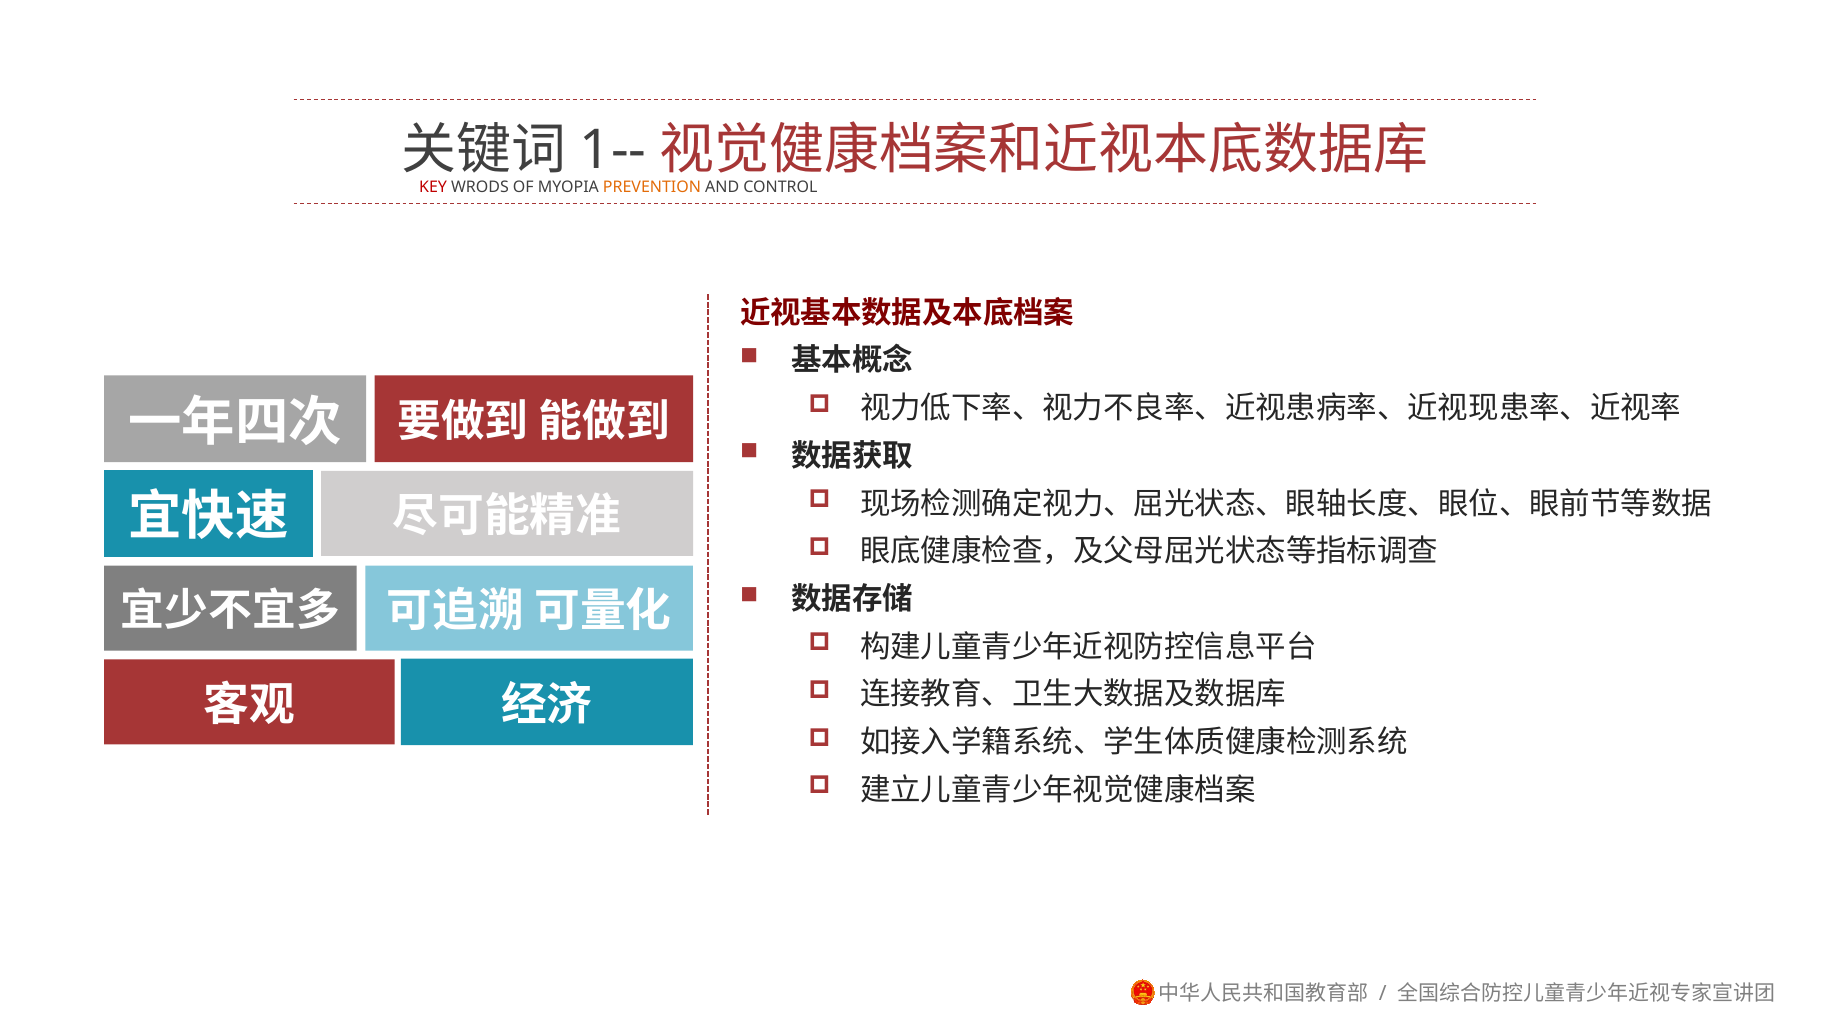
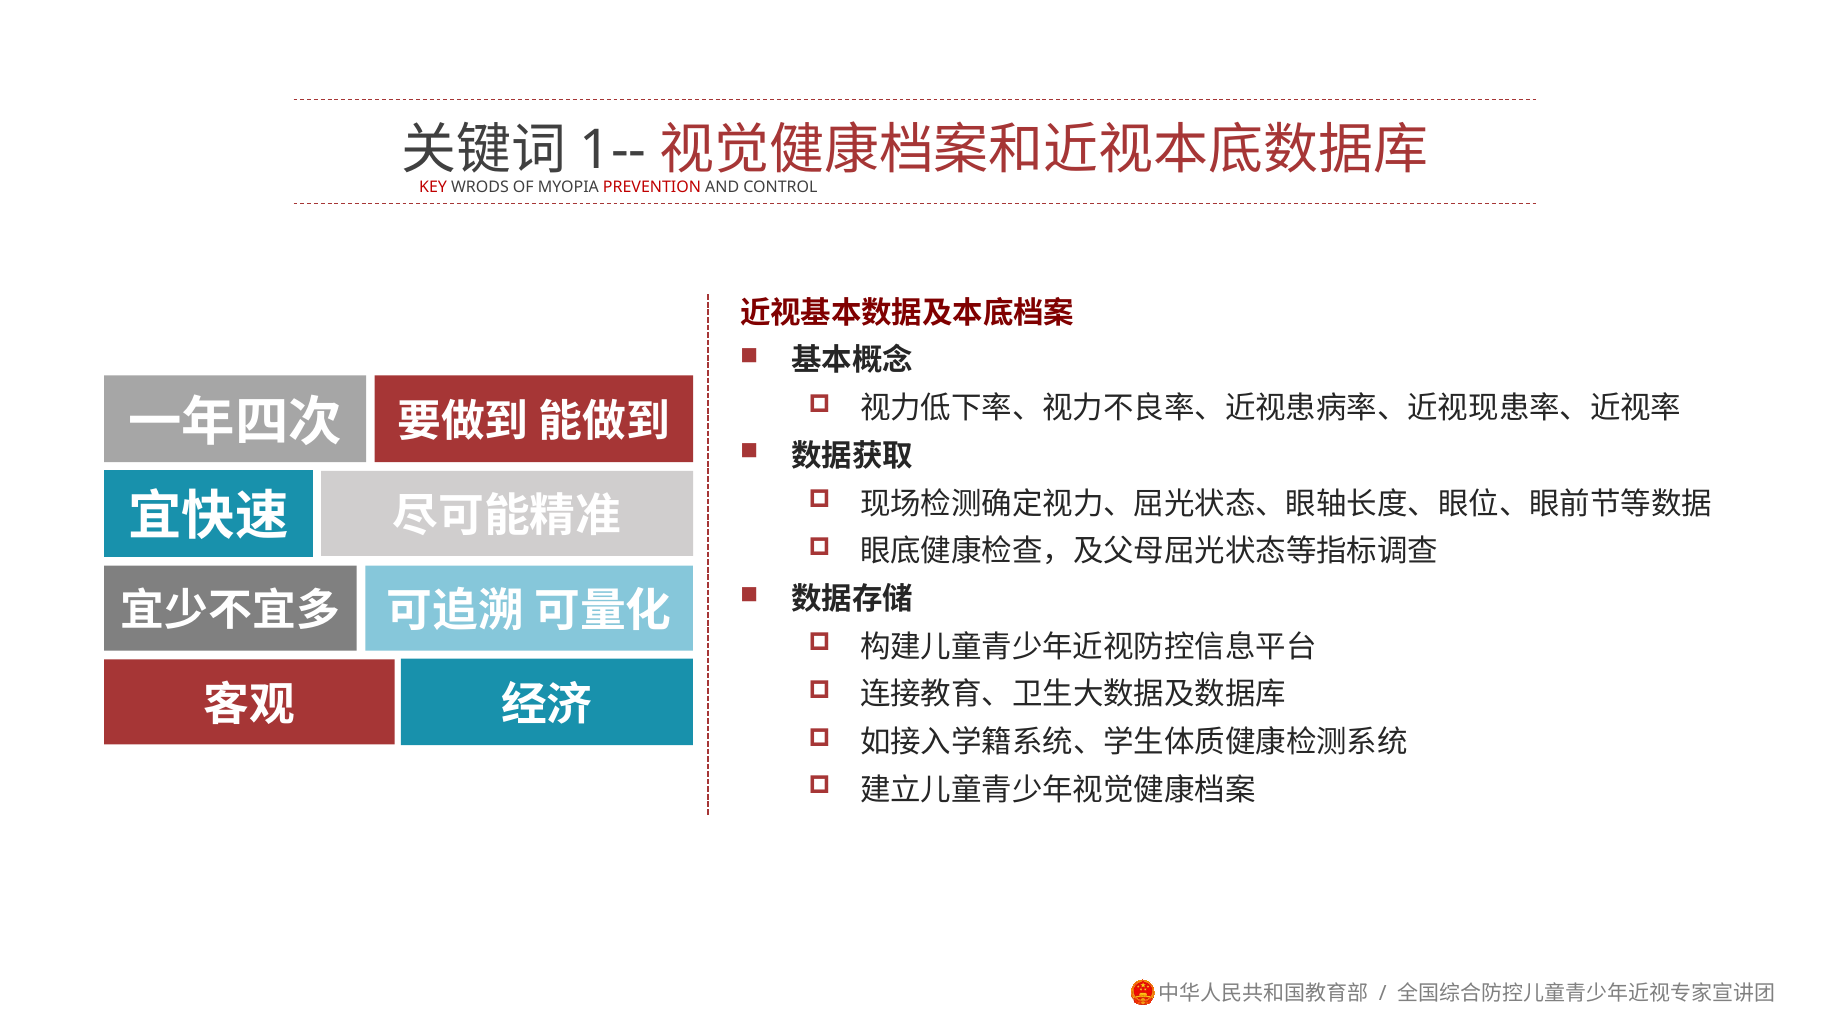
PREVENTION colour: orange -> red (652, 188)
